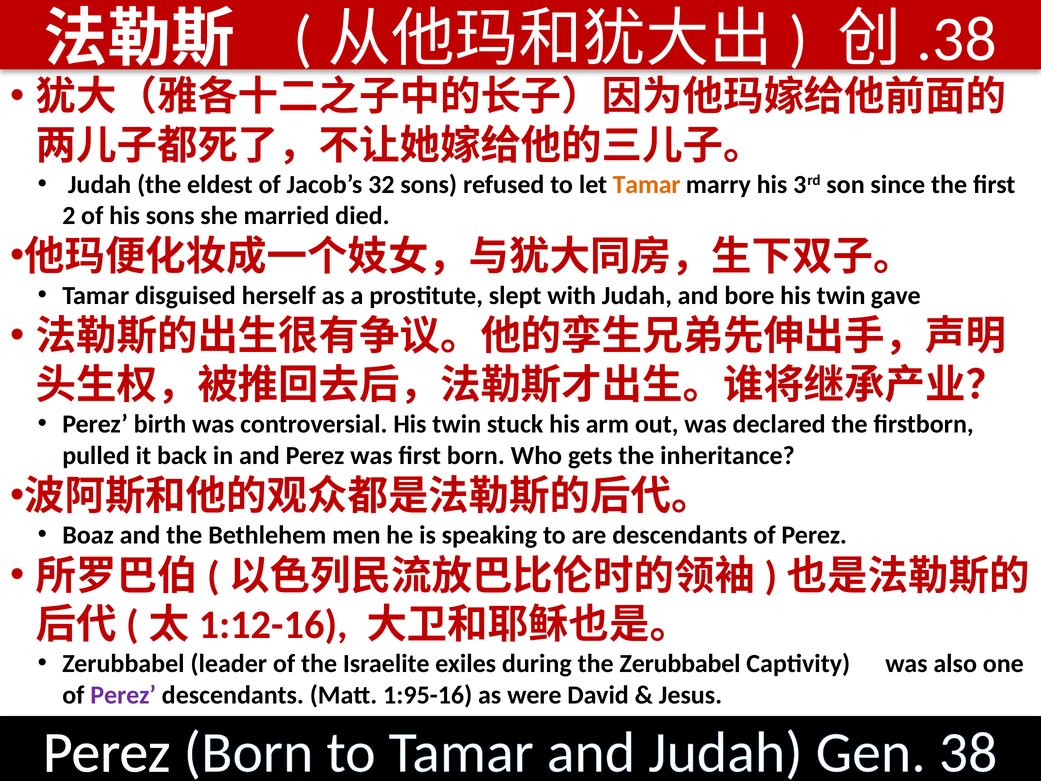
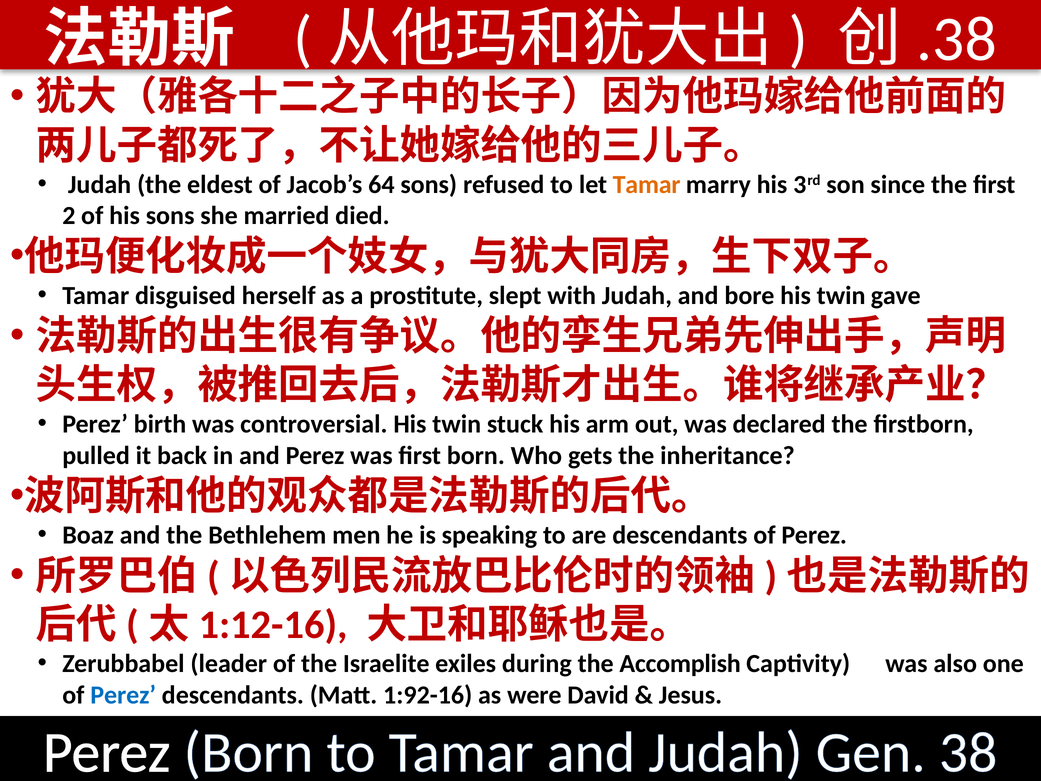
32: 32 -> 64 (381, 185)
the Zerubbabel: Zerubbabel -> Accomplish (680, 664)
Perez colour: purple -> blue (123, 695)
1:95-16: 1:95-16 -> 1:92-16 (428, 695)
